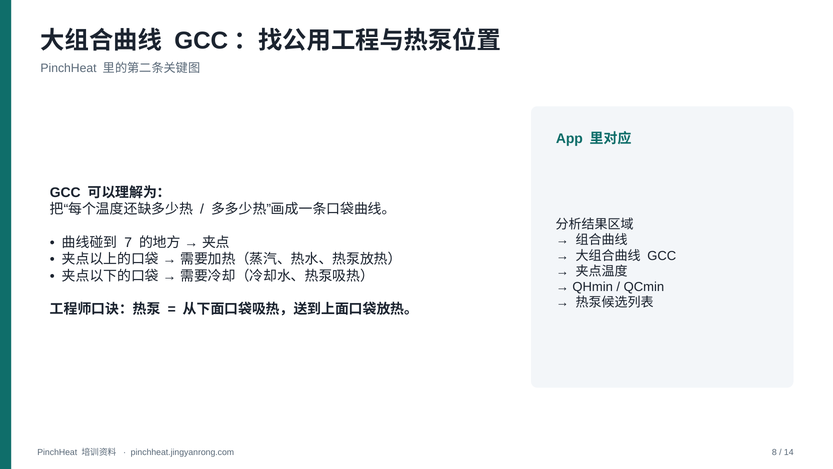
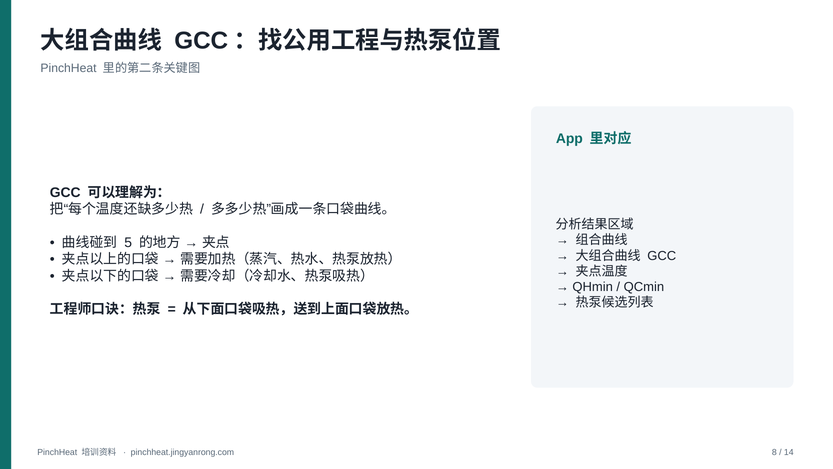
7: 7 -> 5 (128, 243)
